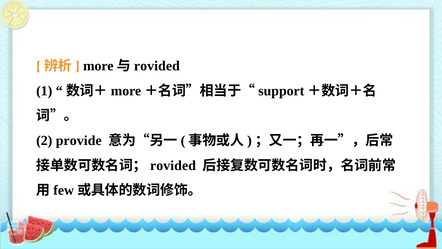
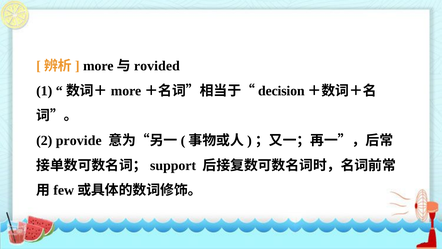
support: support -> decision (281, 91)
rovided: rovided -> support (173, 165)
